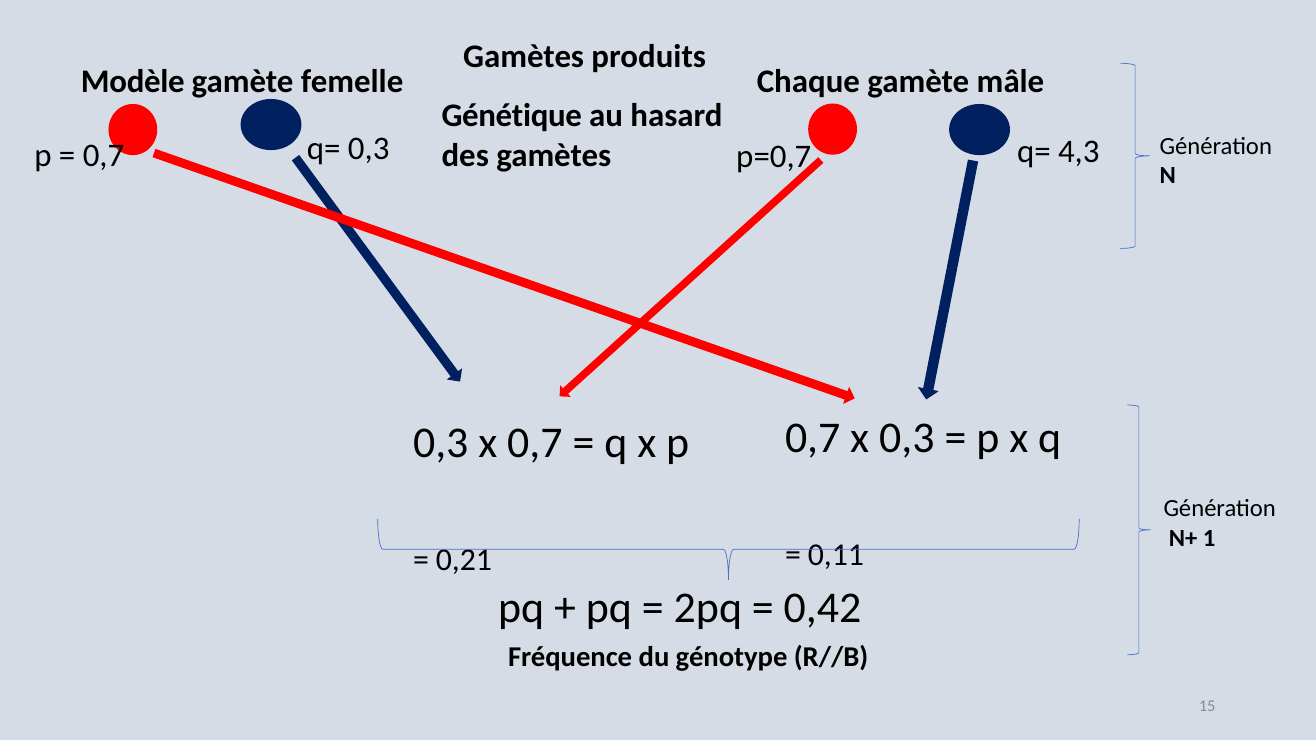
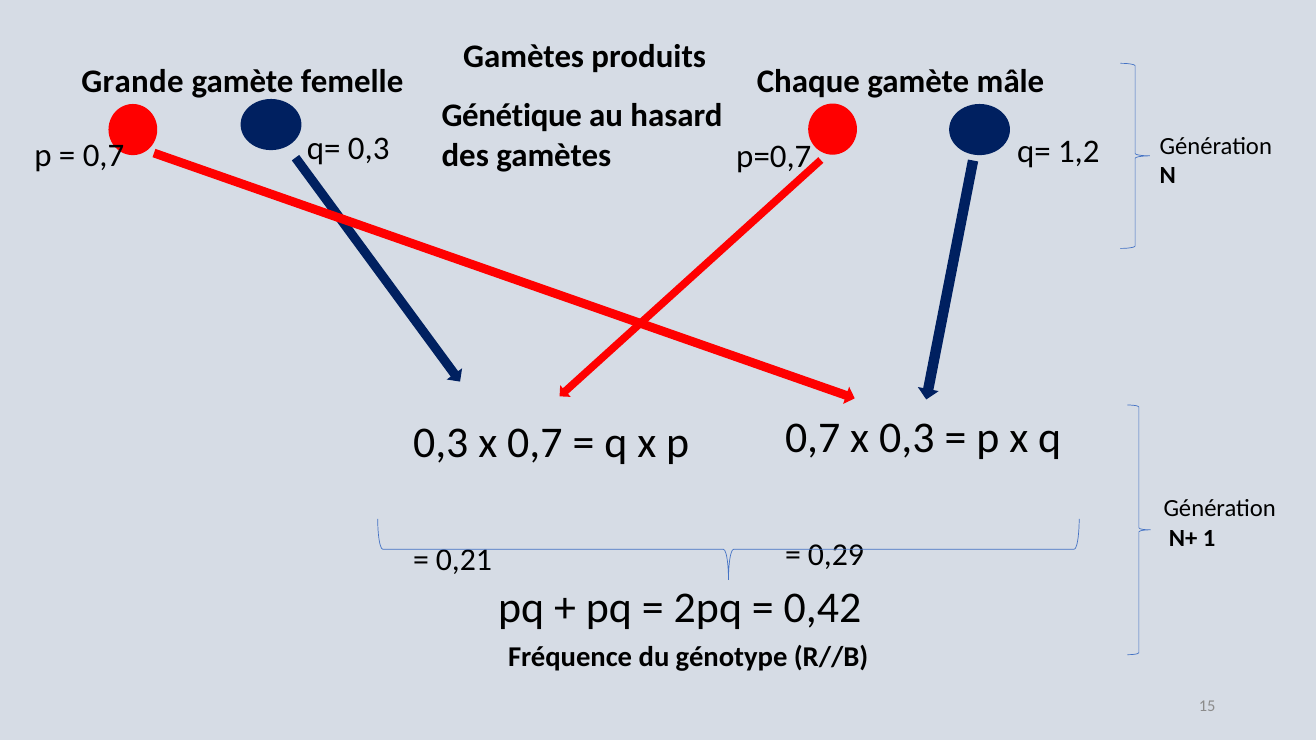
Modèle: Modèle -> Grande (132, 82)
4,3: 4,3 -> 1,2 (1079, 151)
0,11: 0,11 -> 0,29 (836, 556)
